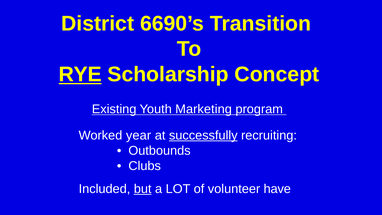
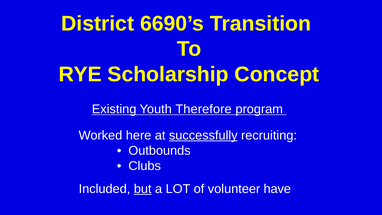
RYE underline: present -> none (80, 74)
Marketing: Marketing -> Therefore (204, 109)
year: year -> here (139, 135)
